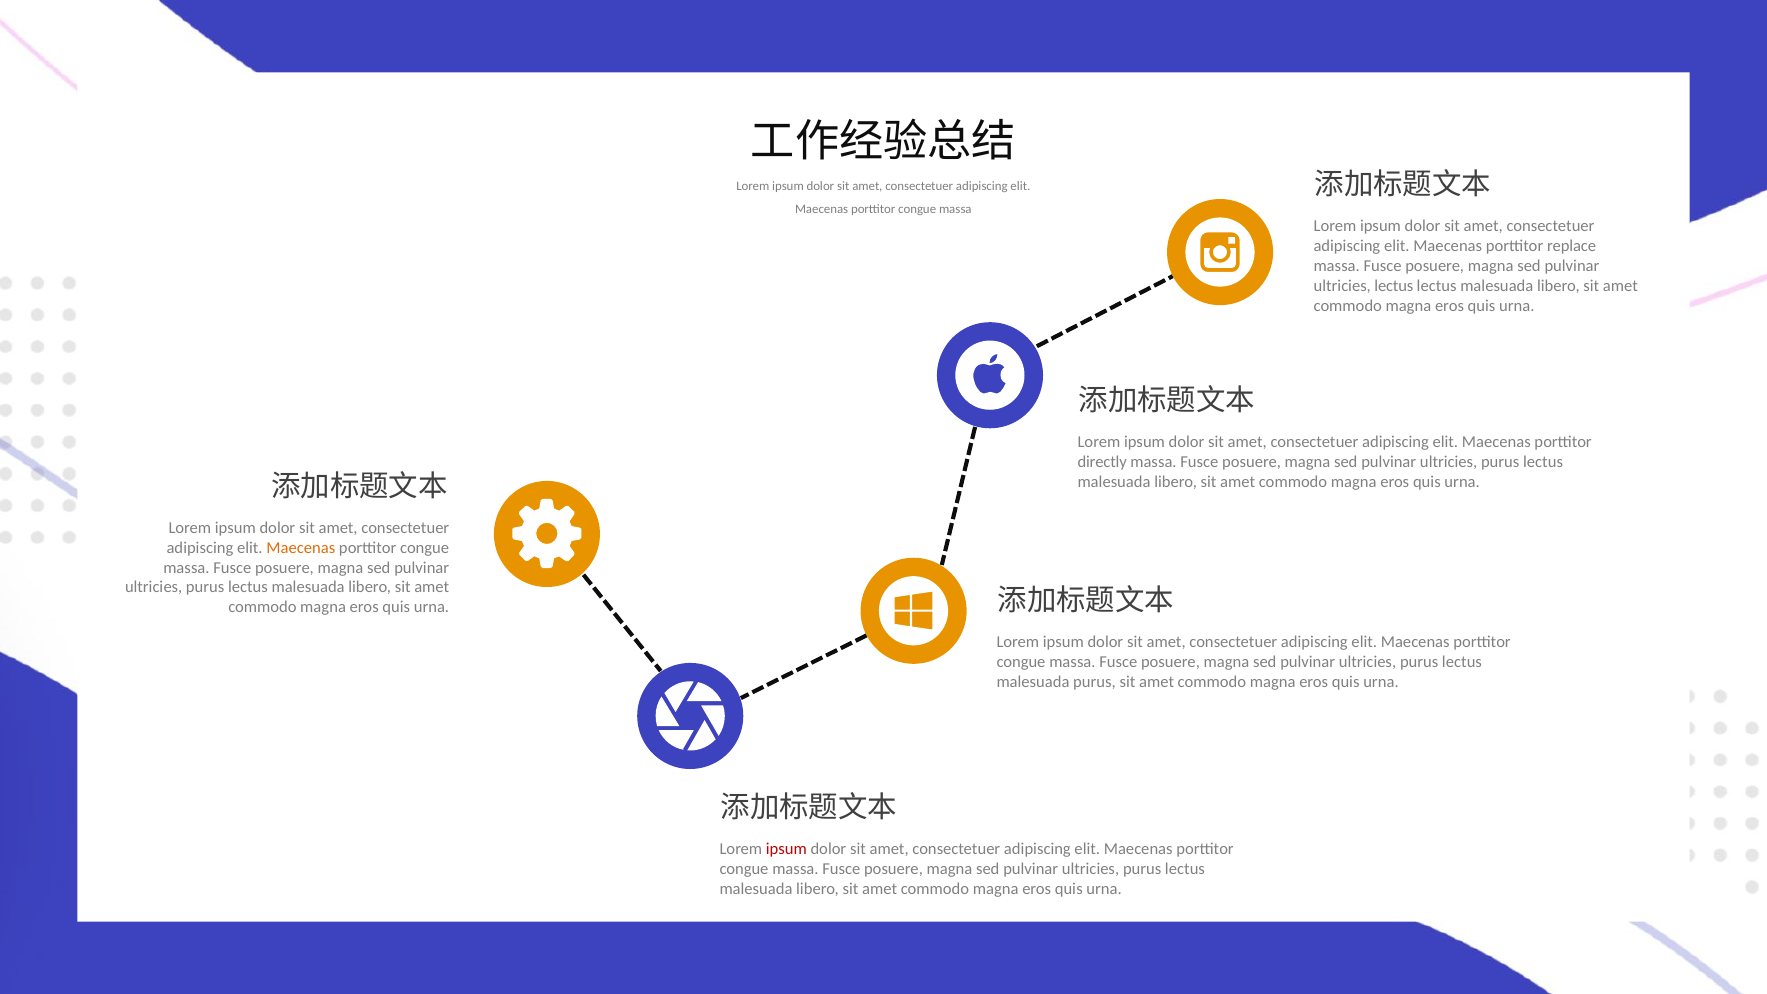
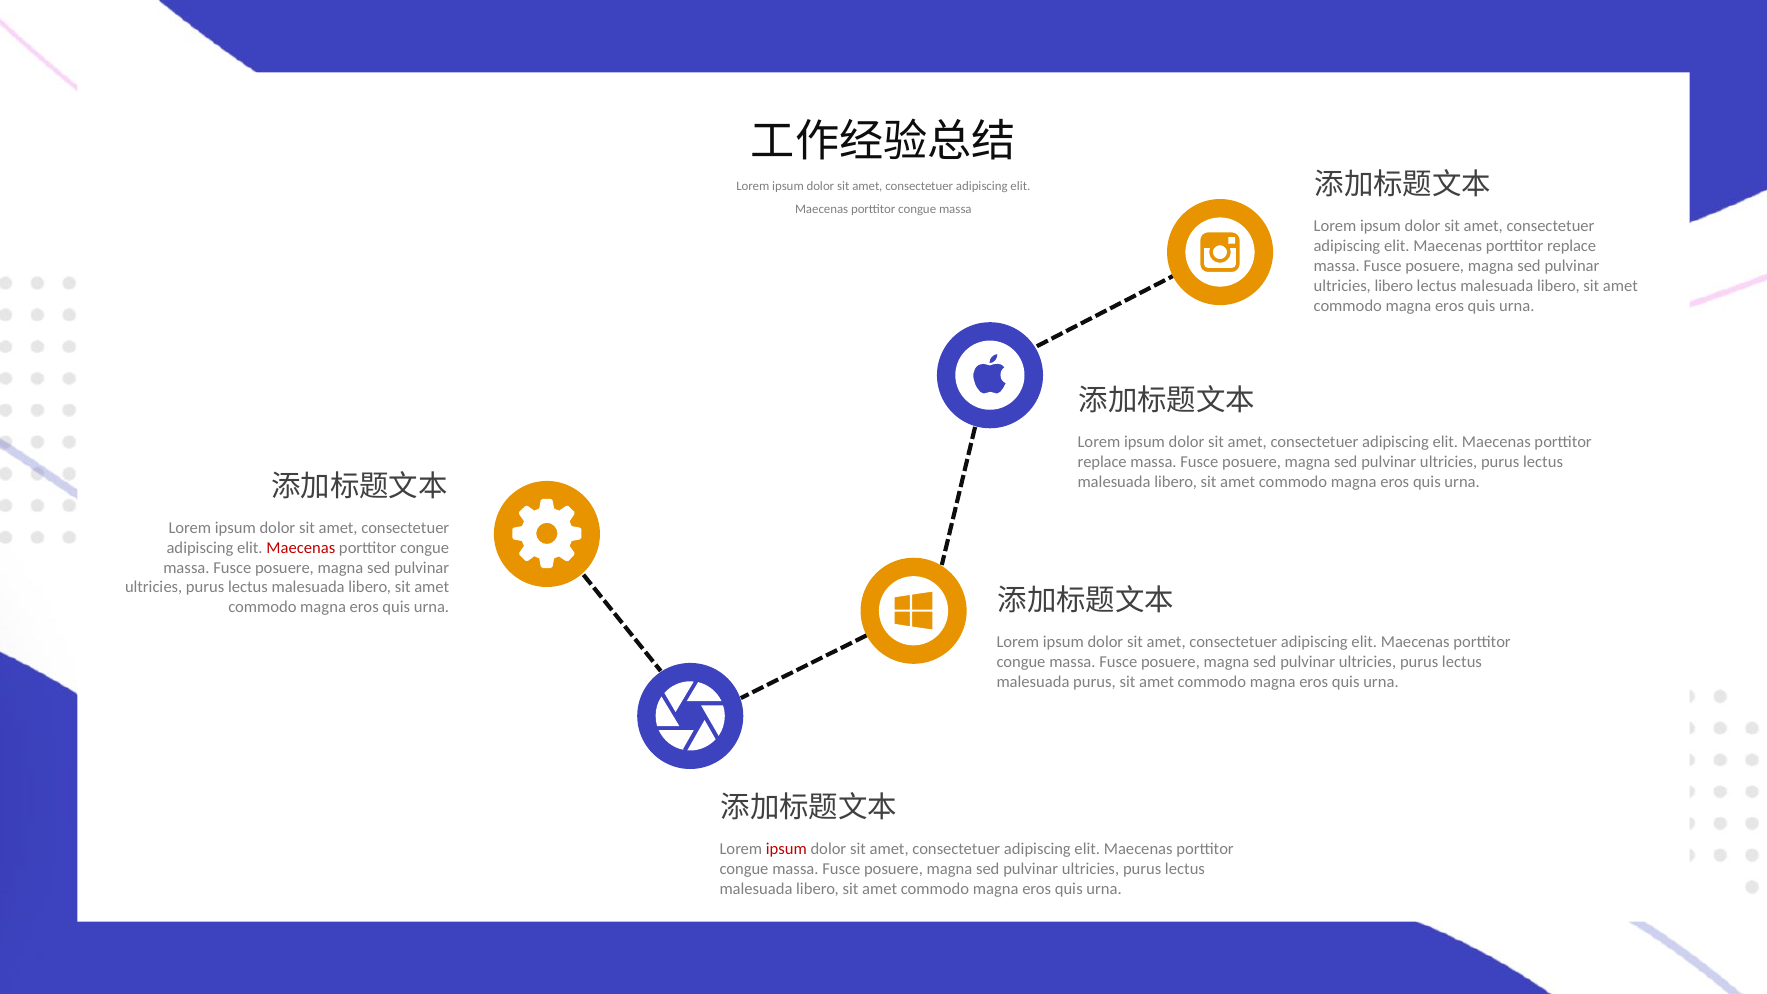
ultricies lectus: lectus -> libero (1394, 286)
directly: directly -> replace (1102, 462)
Maecenas colour: orange -> red (301, 548)
